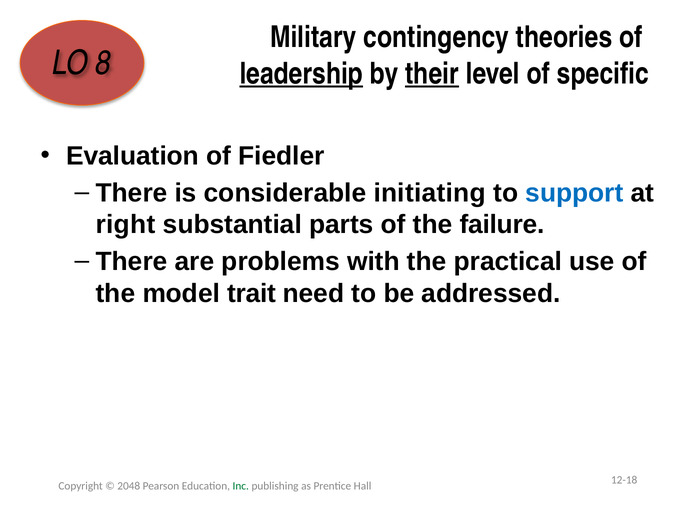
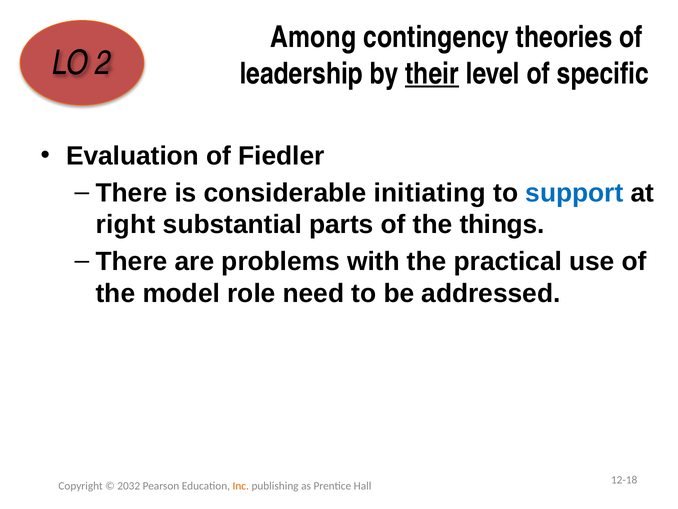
Military: Military -> Among (313, 37)
8: 8 -> 2 (103, 63)
leadership underline: present -> none (301, 73)
failure: failure -> things (502, 224)
trait: trait -> role (251, 293)
2048: 2048 -> 2032 (129, 486)
Inc colour: green -> orange (241, 486)
